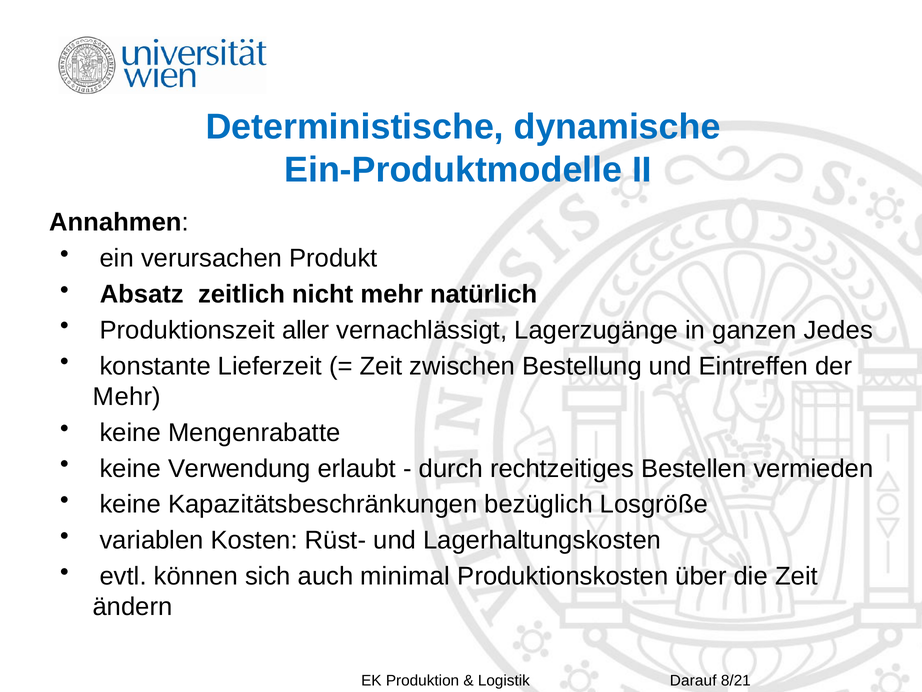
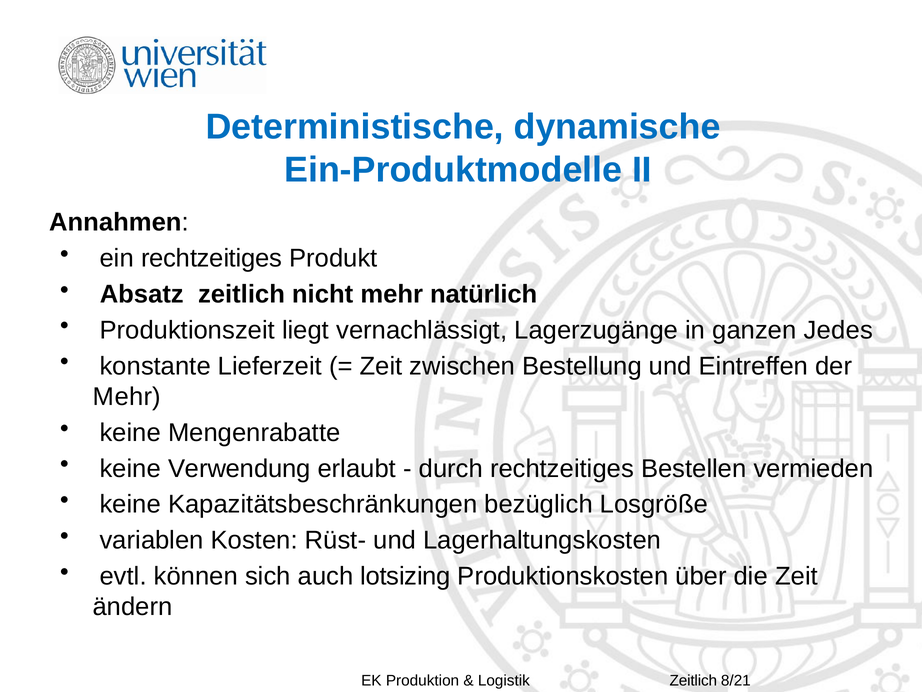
ein verursachen: verursachen -> rechtzeitiges (212, 258)
aller: aller -> liegt (306, 330)
minimal: minimal -> lotsizing (405, 576)
Darauf: Darauf -> Zeitlich (693, 680)
